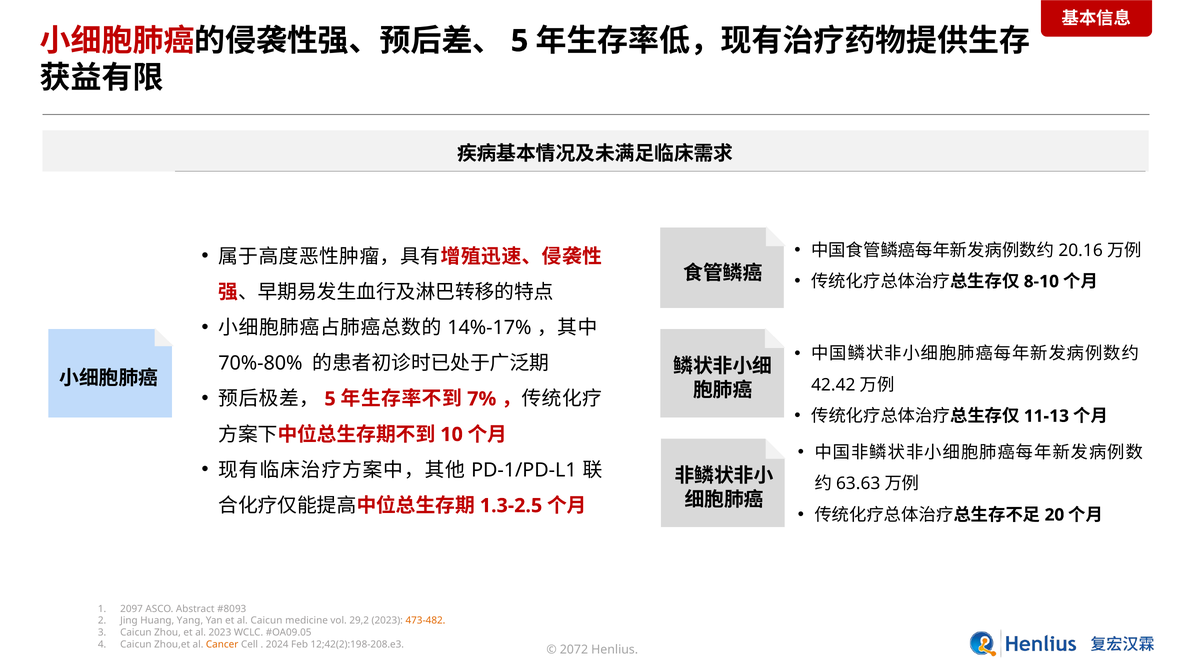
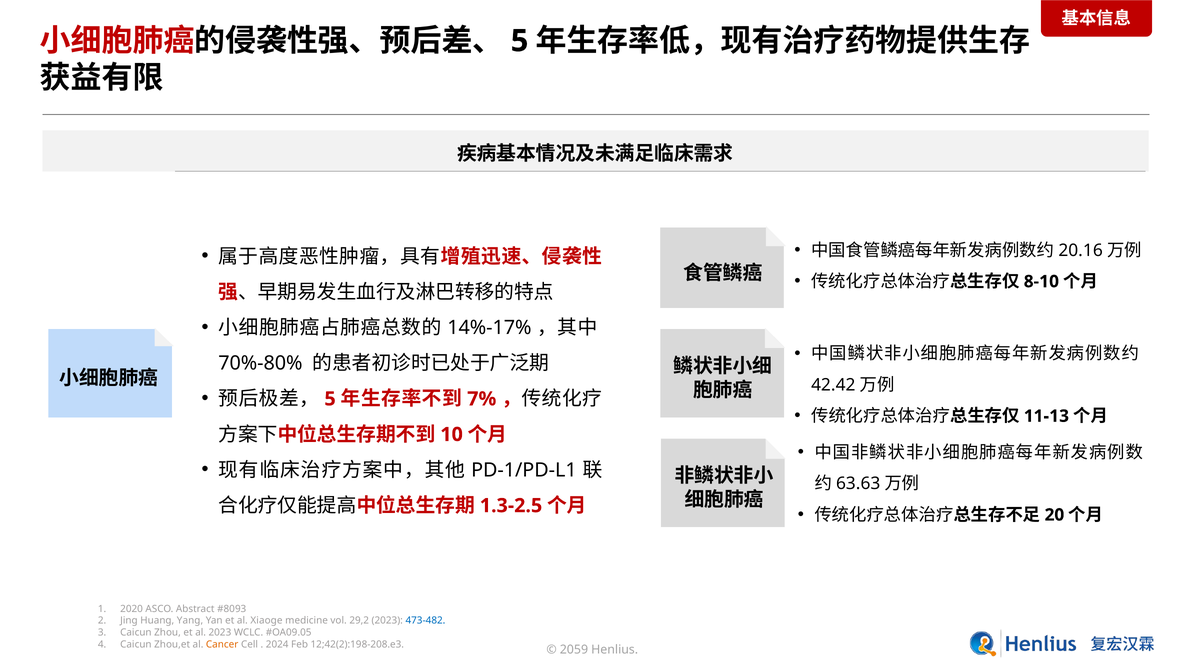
2097: 2097 -> 2020 (132, 609)
al Caicun: Caicun -> Xiaoge (266, 621)
473-482 colour: orange -> blue (425, 621)
2072: 2072 -> 2059 (574, 650)
